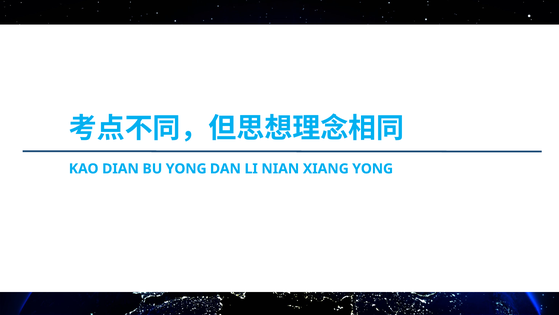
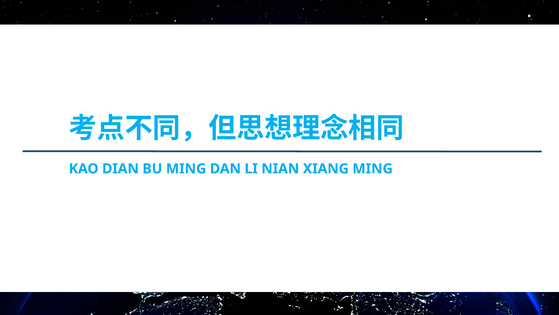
BU YONG: YONG -> MING (186, 168)
XIANG YONG: YONG -> MING (373, 168)
